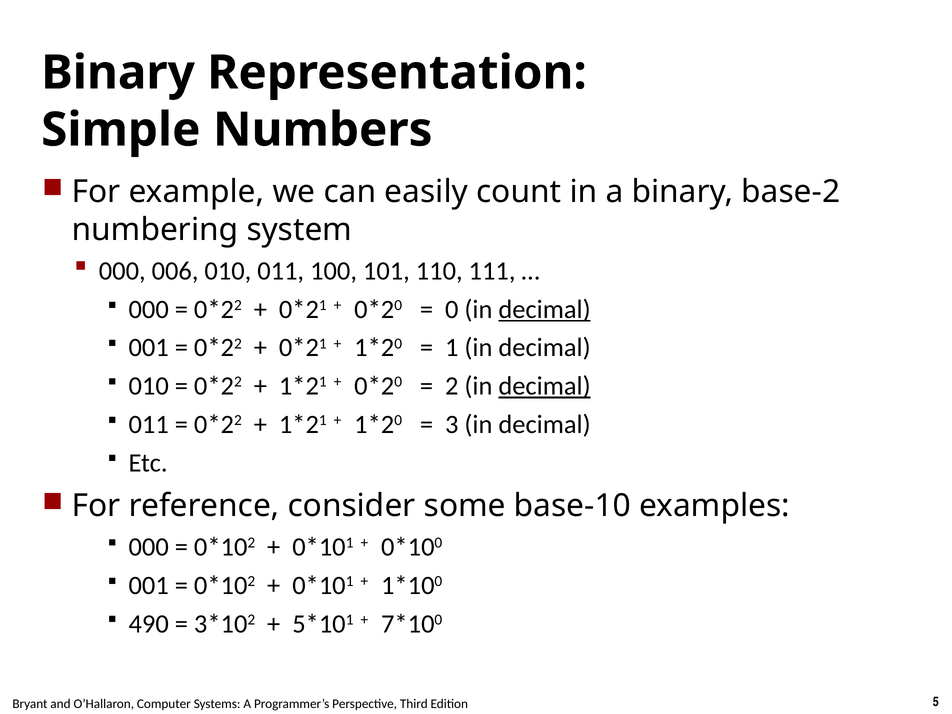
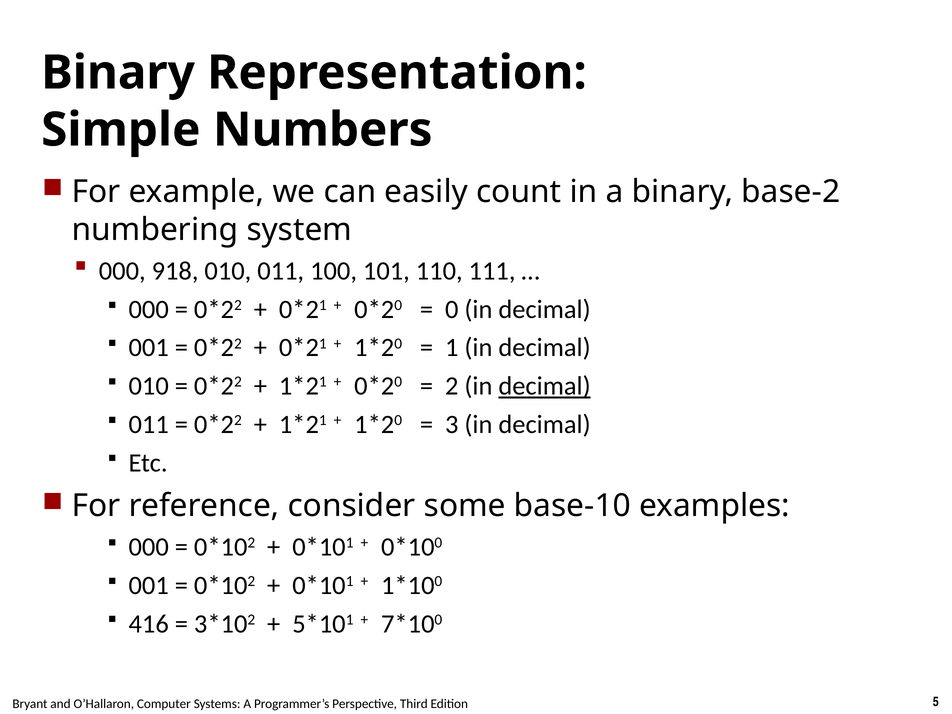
006: 006 -> 918 (175, 271)
decimal underline: present -> none (545, 309)
490: 490 -> 416 (149, 624)
